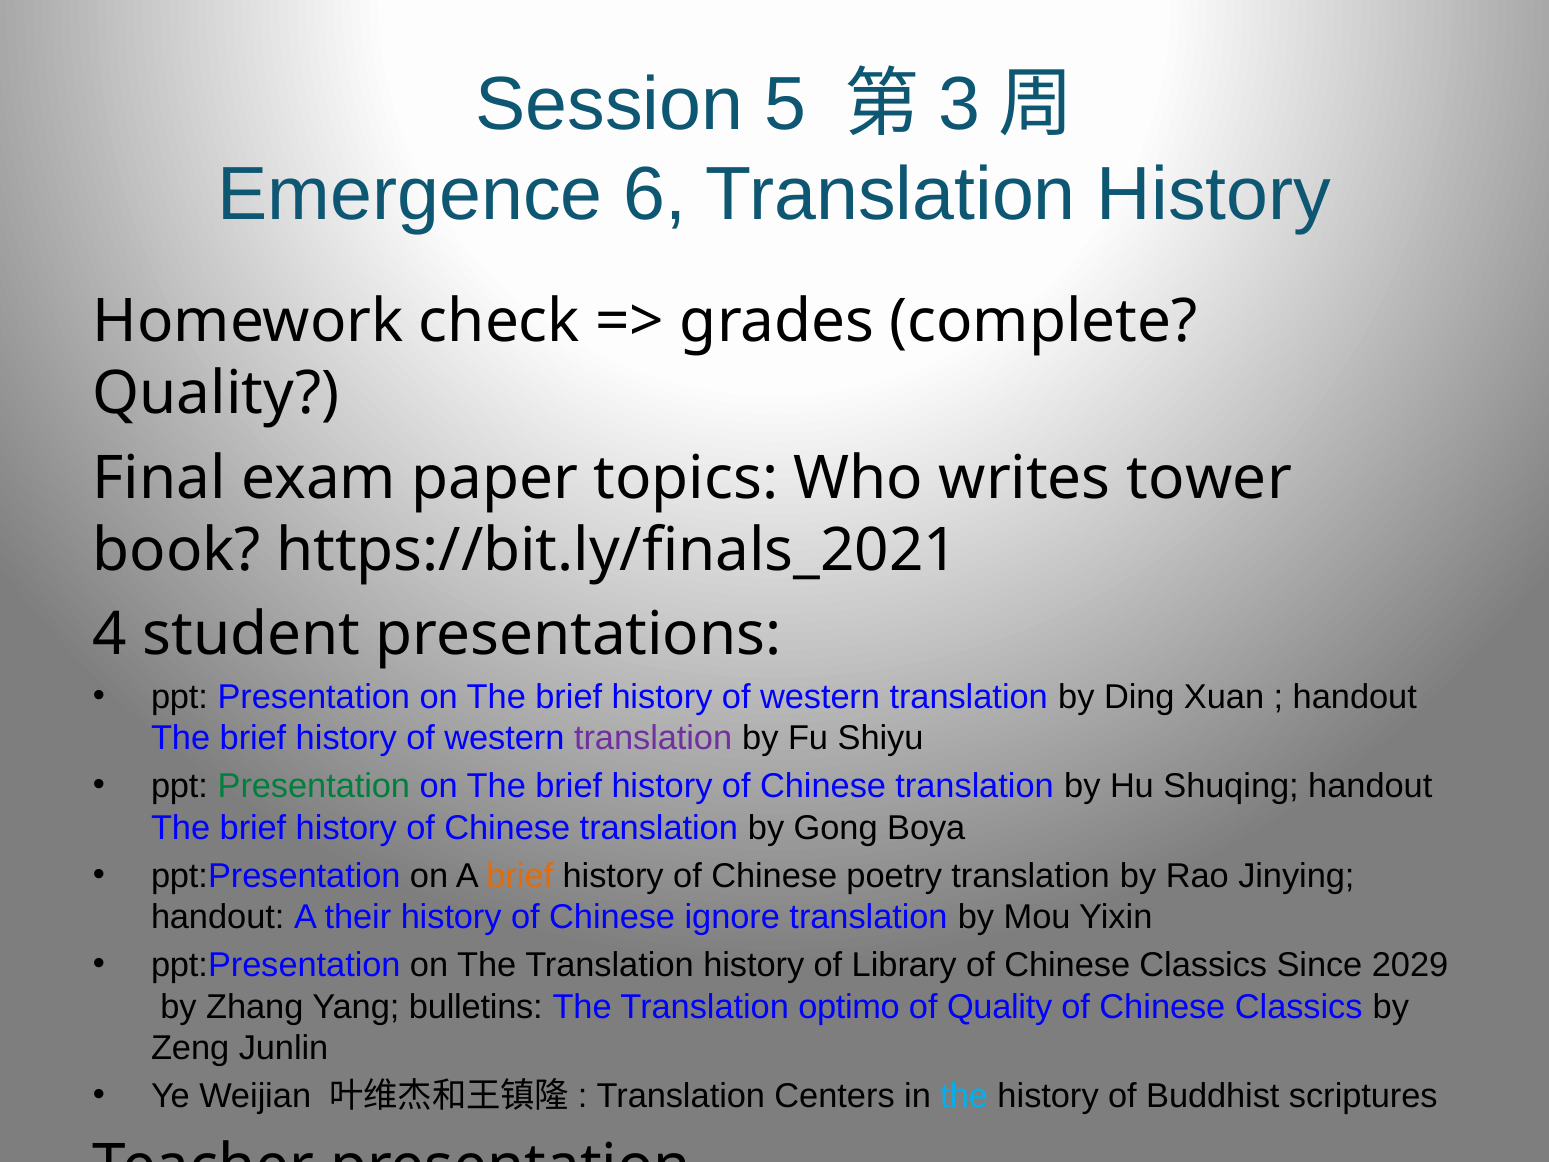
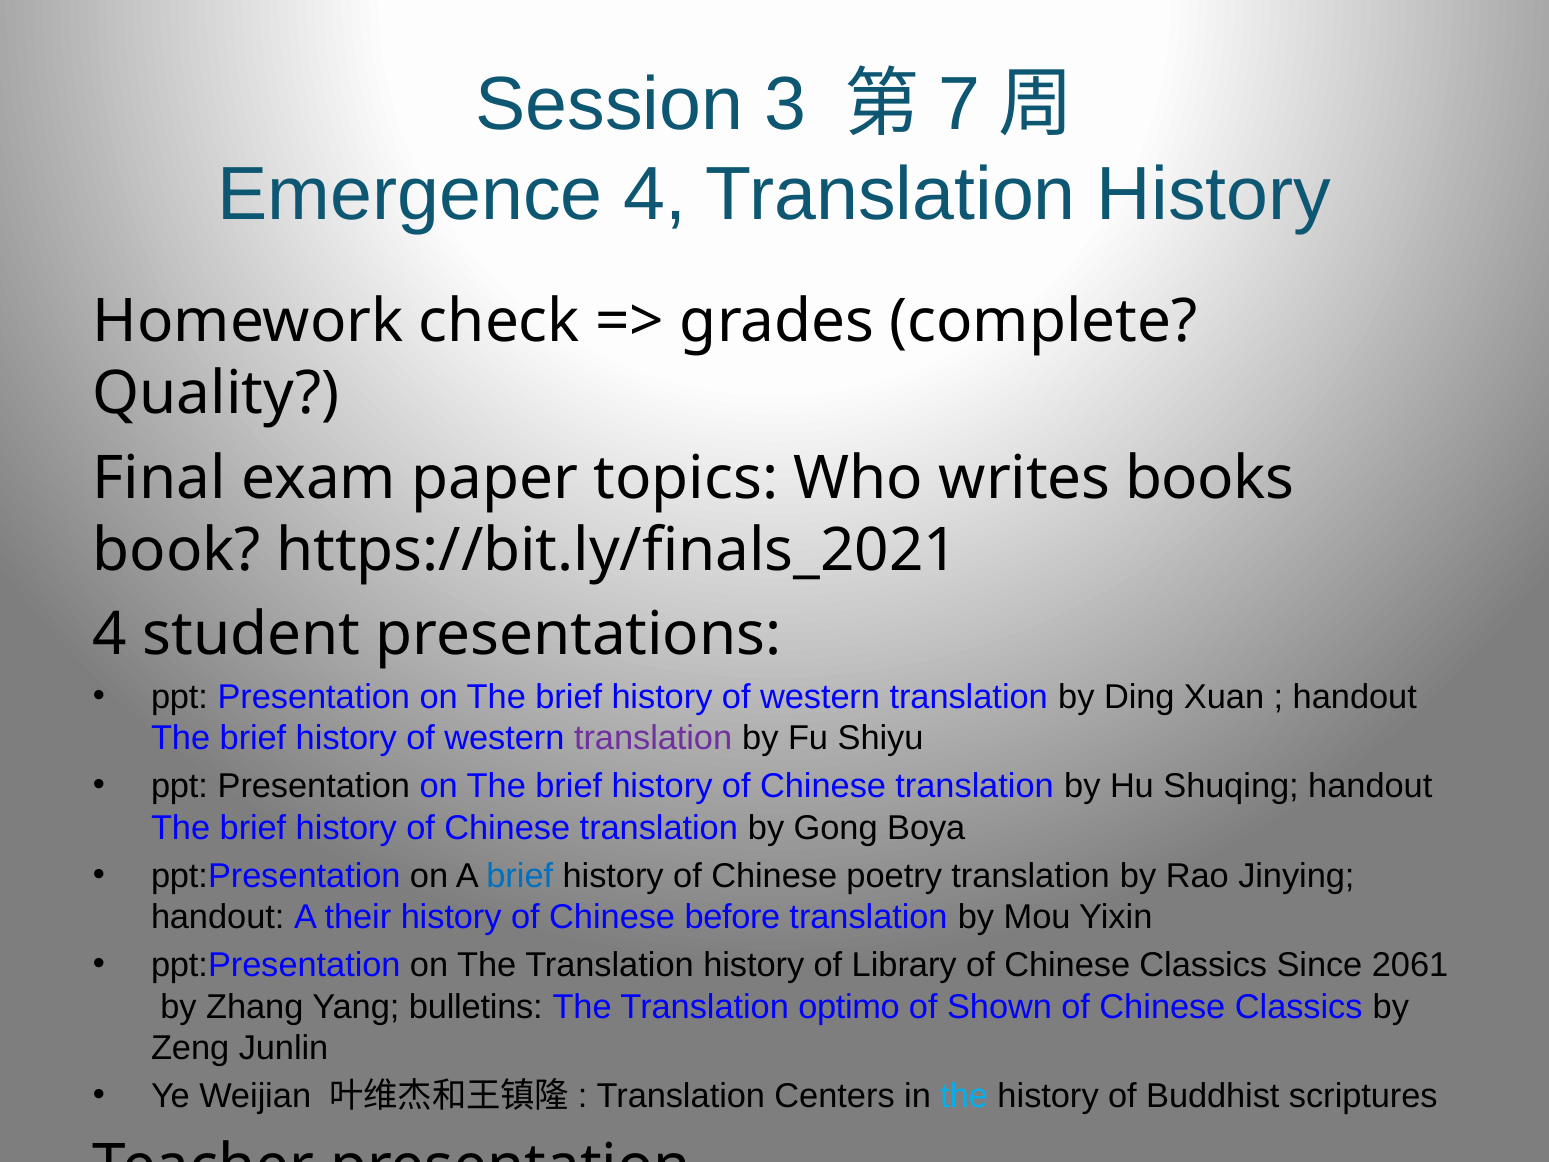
5: 5 -> 3 (785, 105)
3: 3 -> 7 (959, 105)
Emergence 6: 6 -> 4 (655, 195)
tower: tower -> books (1210, 478)
Presentation colour: green -> black (314, 786)
brief colour: orange -> blue (520, 876)
ignore: ignore -> before (732, 917)
2029: 2029 -> 2061 (1410, 965)
of Quality: Quality -> Shown (1000, 1007)
